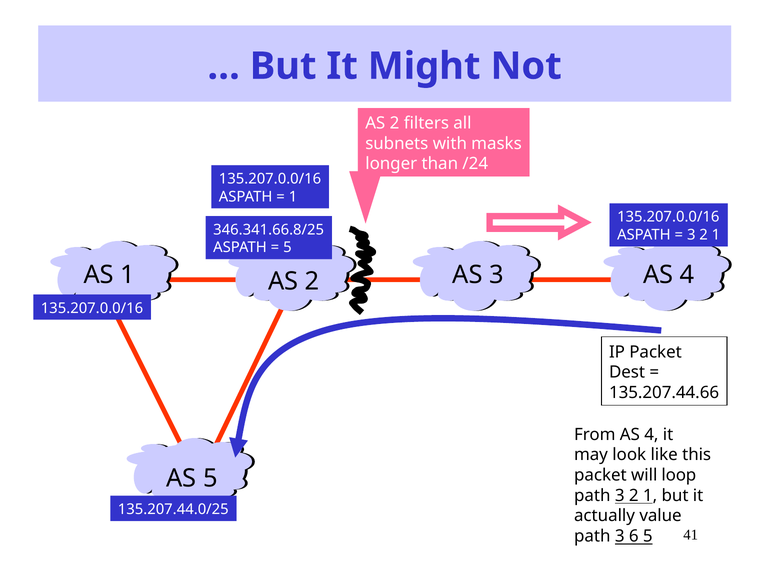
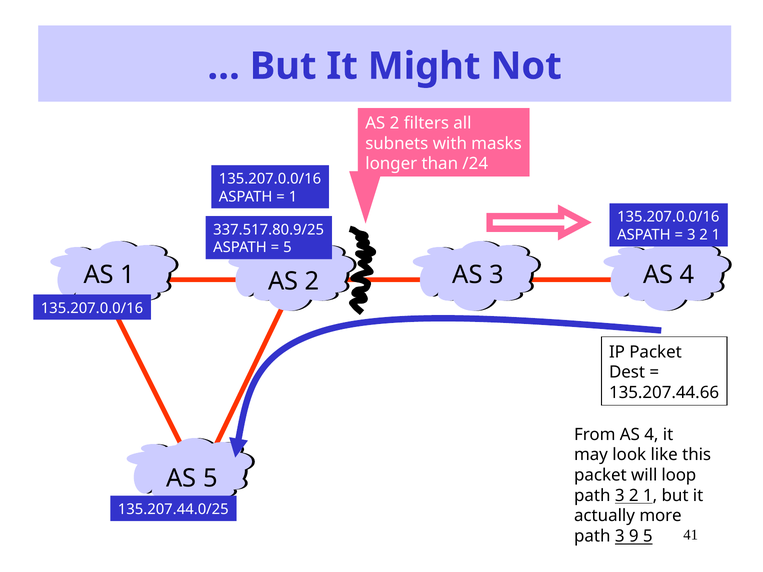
346.341.66.8/25: 346.341.66.8/25 -> 337.517.80.9/25 (269, 230)
value: value -> more (661, 516)
6: 6 -> 9 (634, 536)
